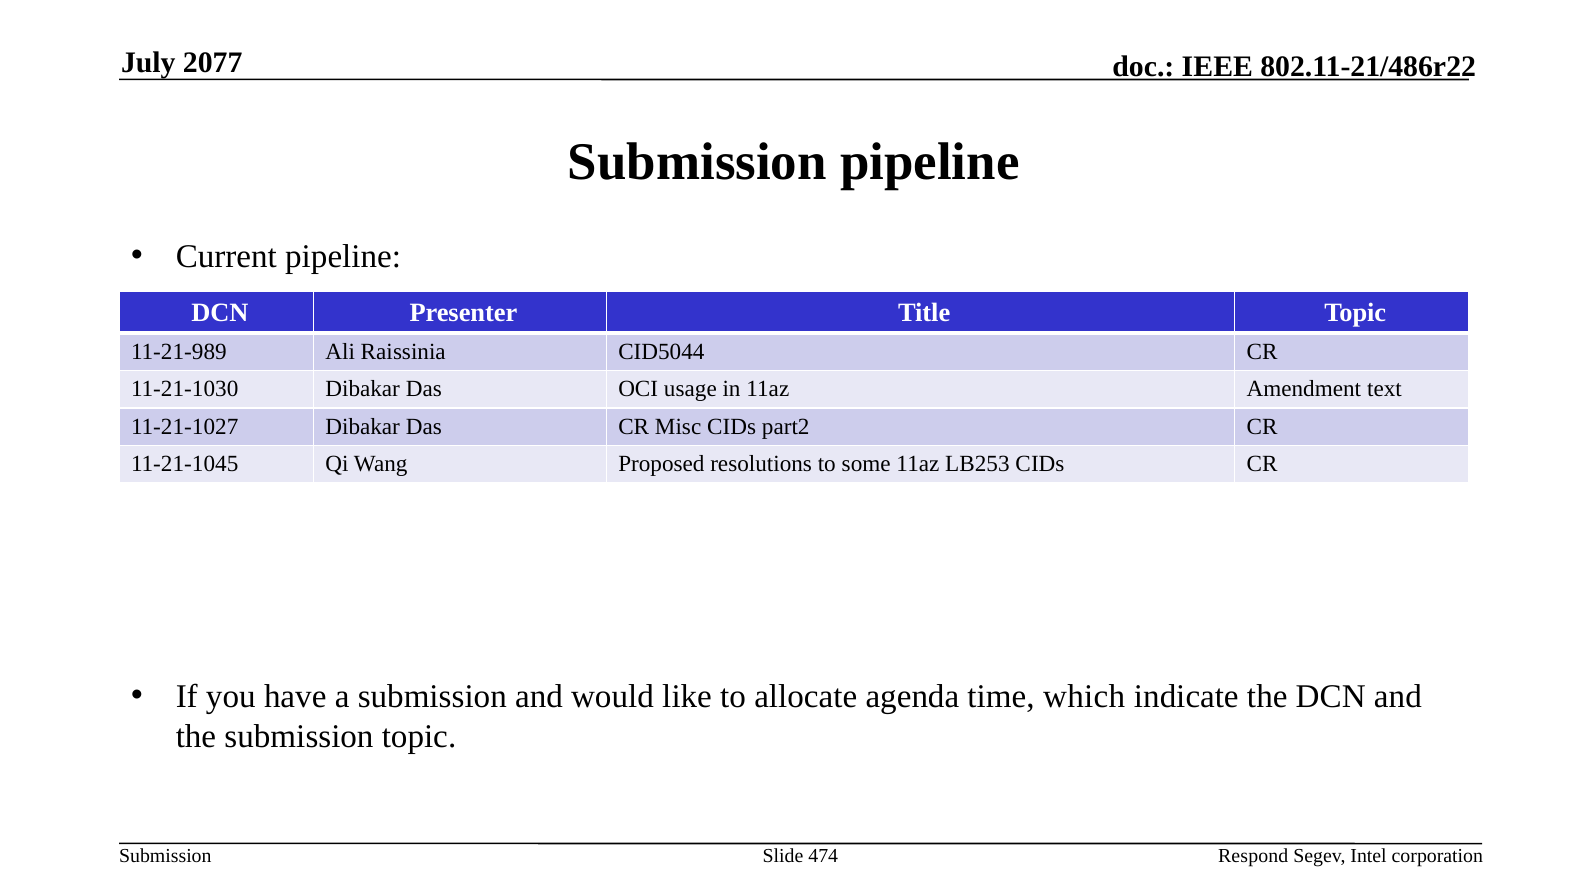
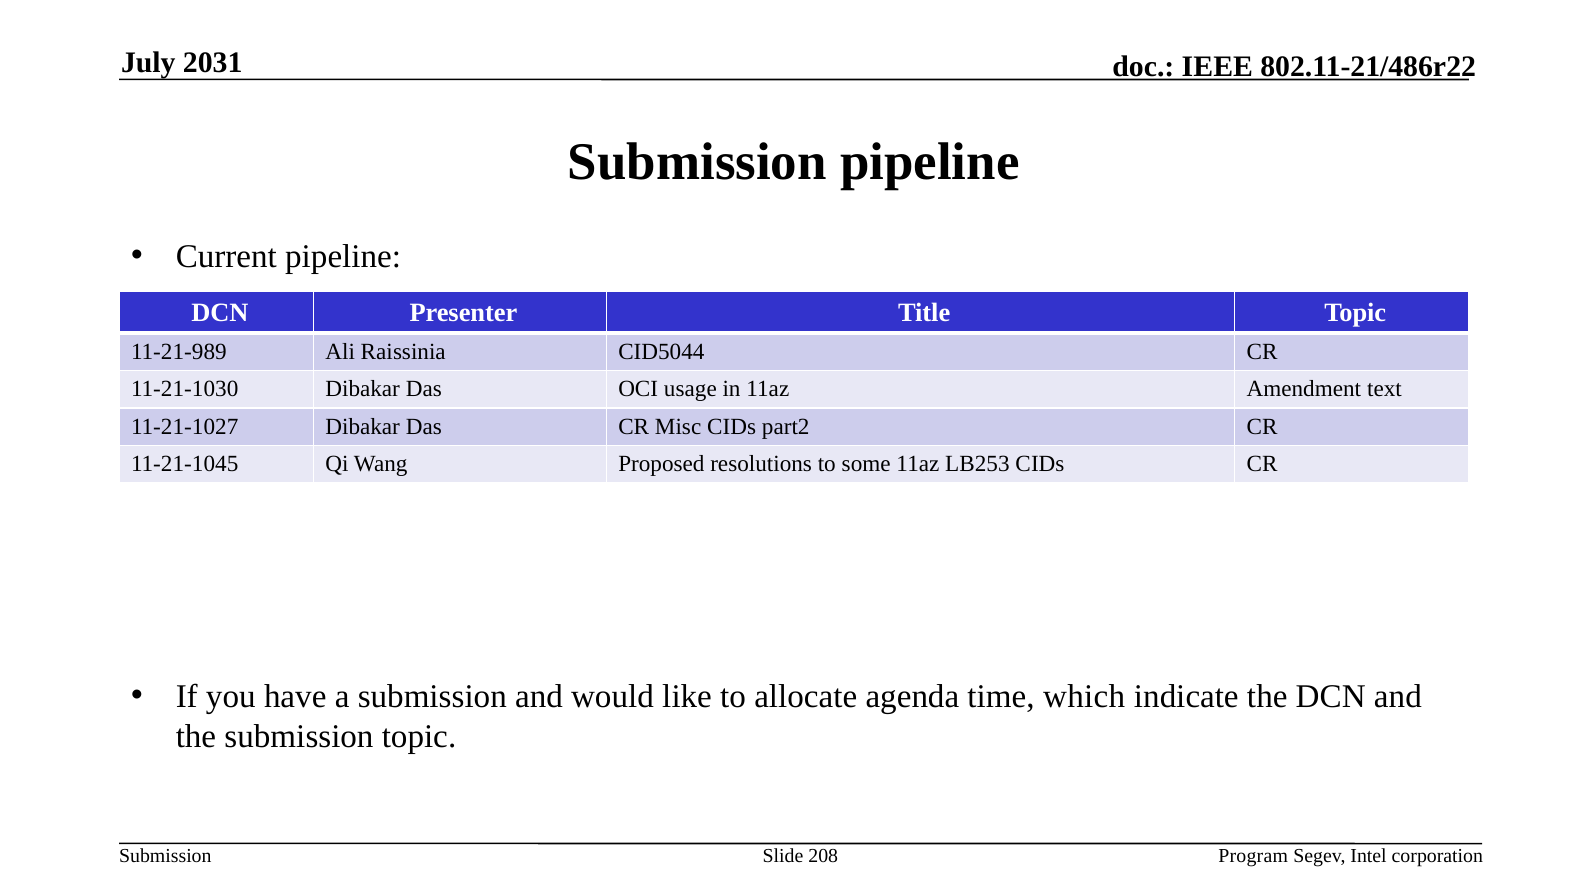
2077: 2077 -> 2031 (213, 63)
474: 474 -> 208 (823, 857)
Respond: Respond -> Program (1253, 857)
